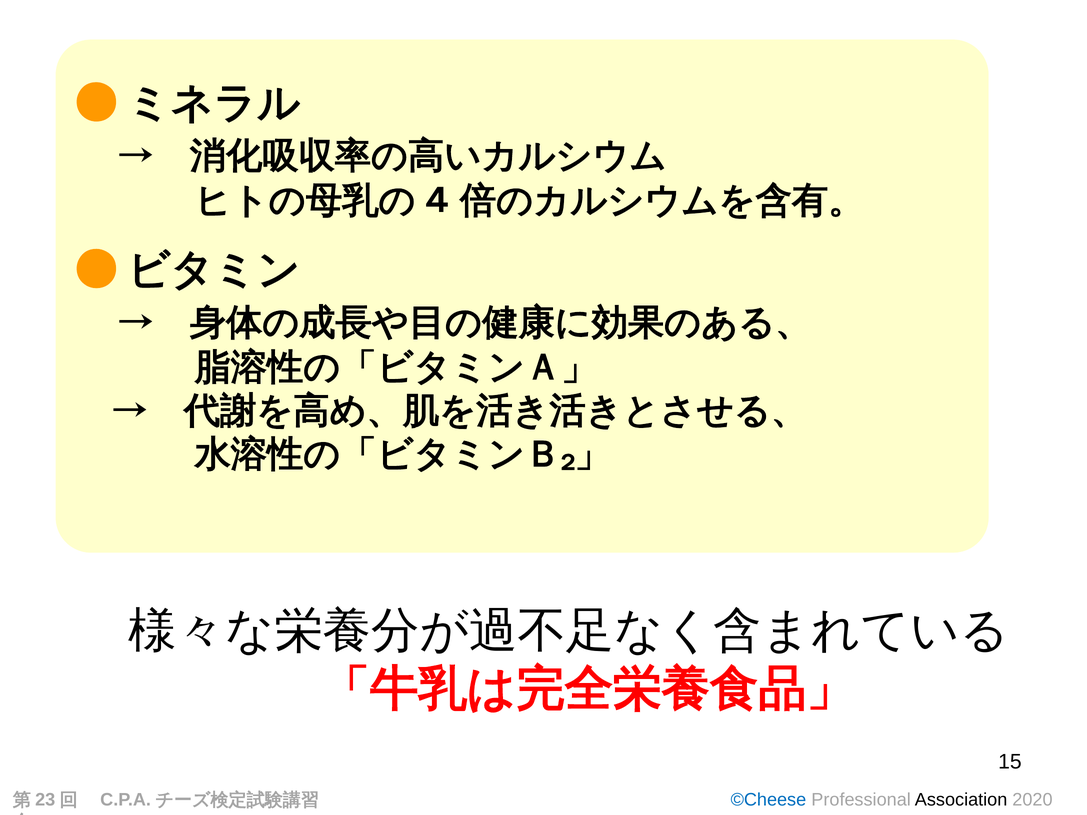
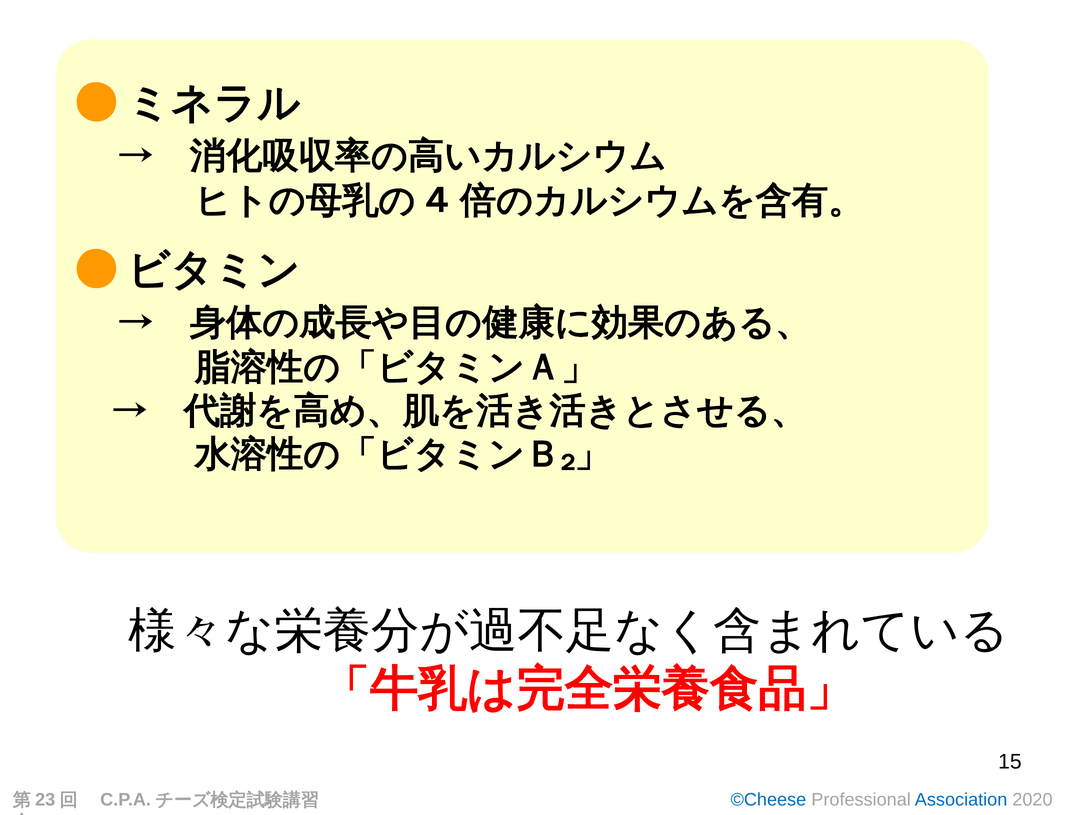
Association colour: black -> blue (961, 800)
